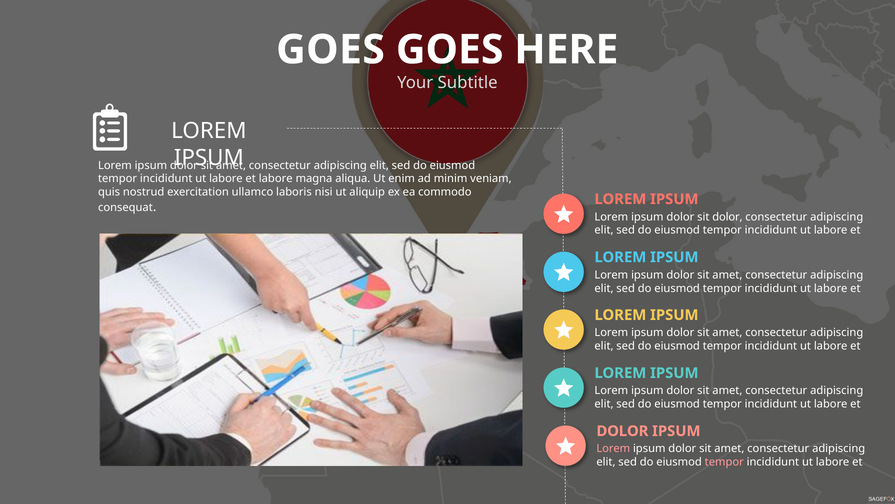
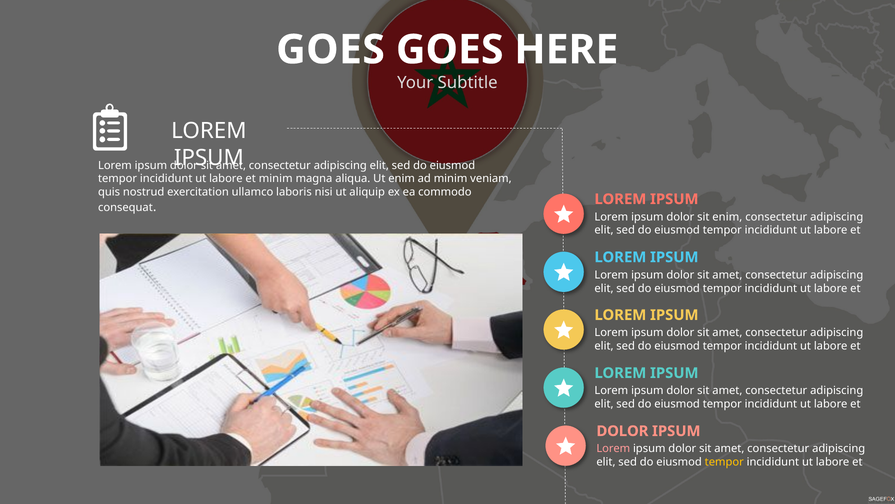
et labore: labore -> minim (276, 179)
sit dolor: dolor -> enim (727, 217)
tempor colour: pink -> yellow (724, 462)
